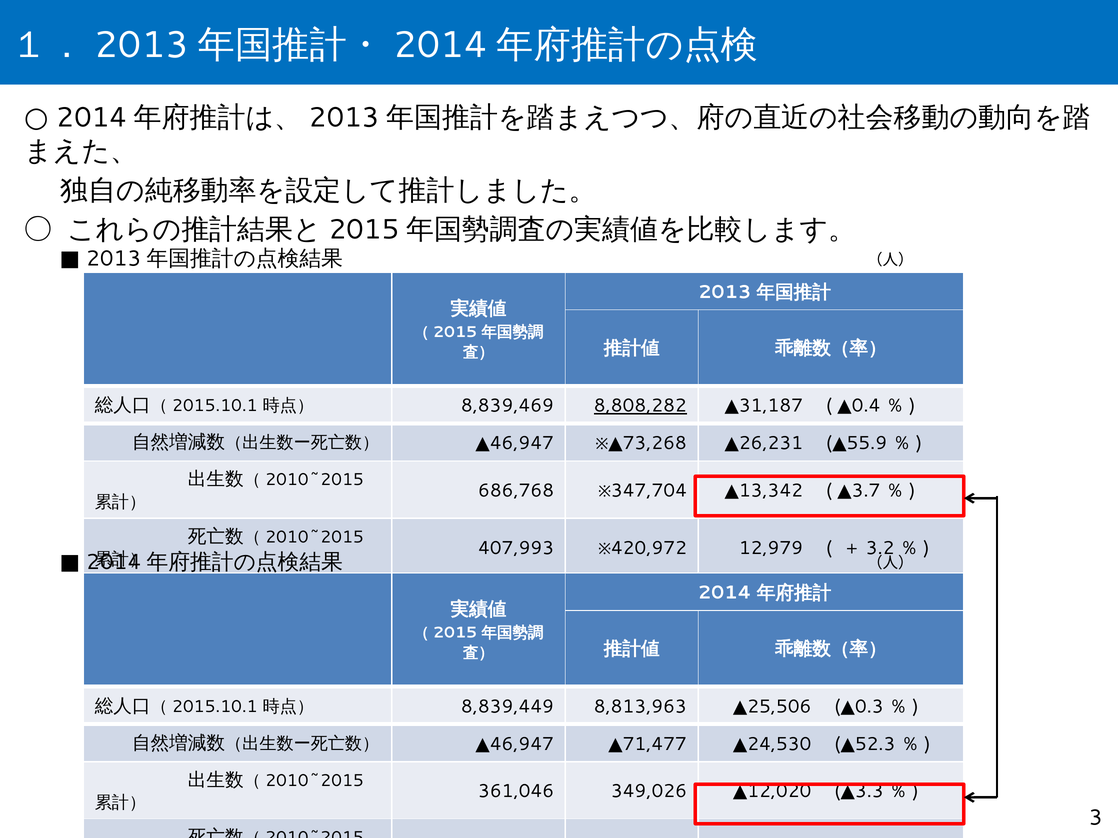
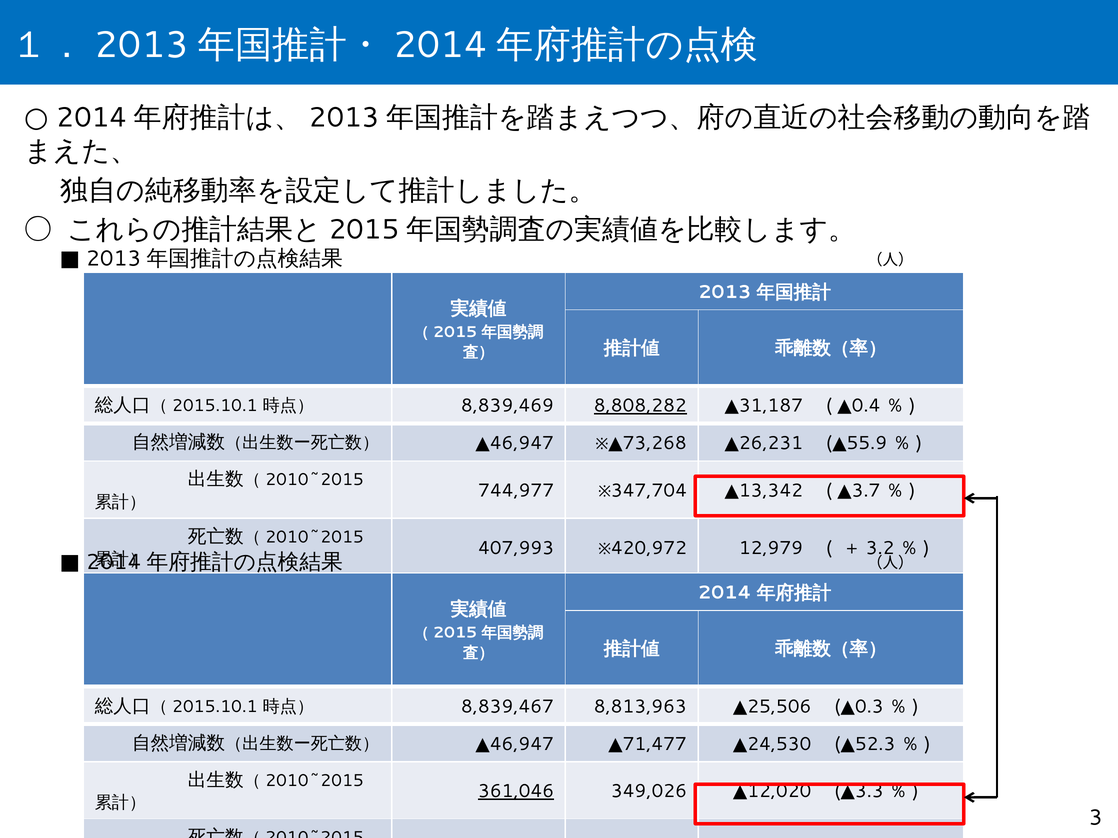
686,768: 686,768 -> 744,977 (516, 491)
8,839,449: 8,839,449 -> 8,839,467 (507, 707)
361,046 underline: none -> present (516, 792)
